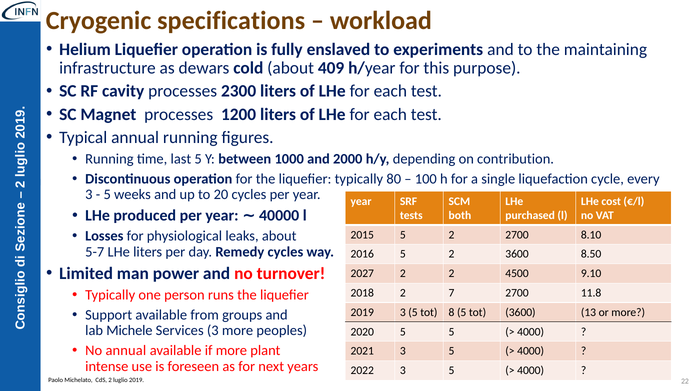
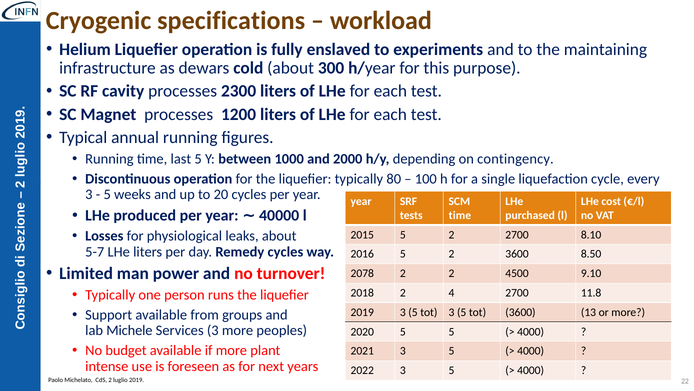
409: 409 -> 300 (331, 68)
contribution: contribution -> contingency (515, 159)
both: both -> time (460, 215)
2027: 2027 -> 2078 (362, 273)
7: 7 -> 4 (452, 292)
tot 8: 8 -> 3 (452, 312)
No annual: annual -> budget (126, 350)
